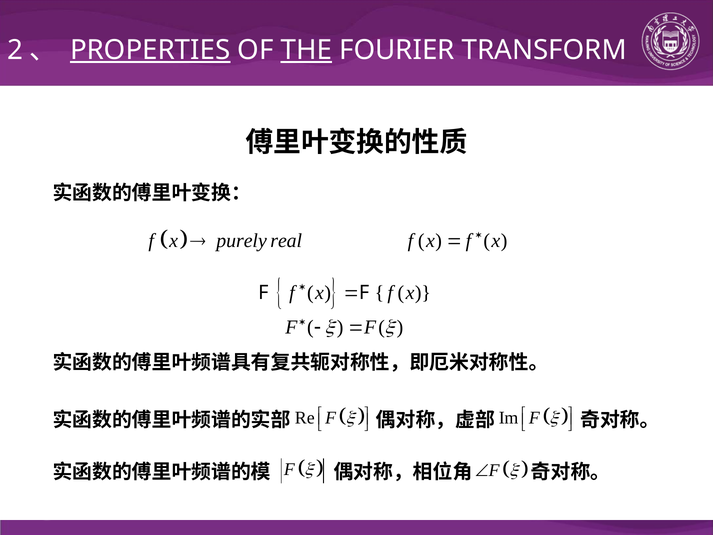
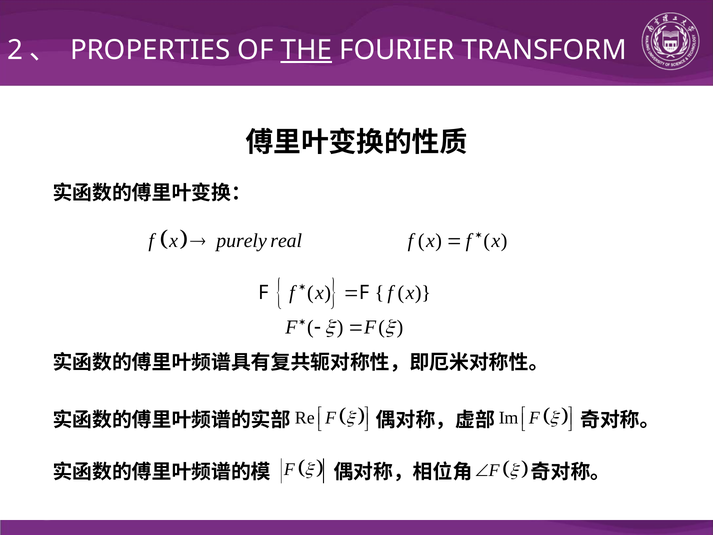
PROPERTIES underline: present -> none (150, 50)
